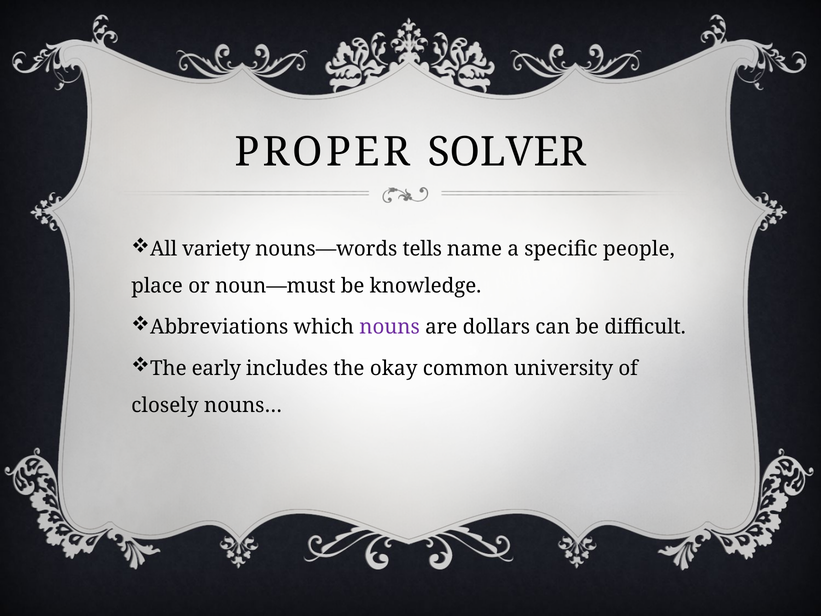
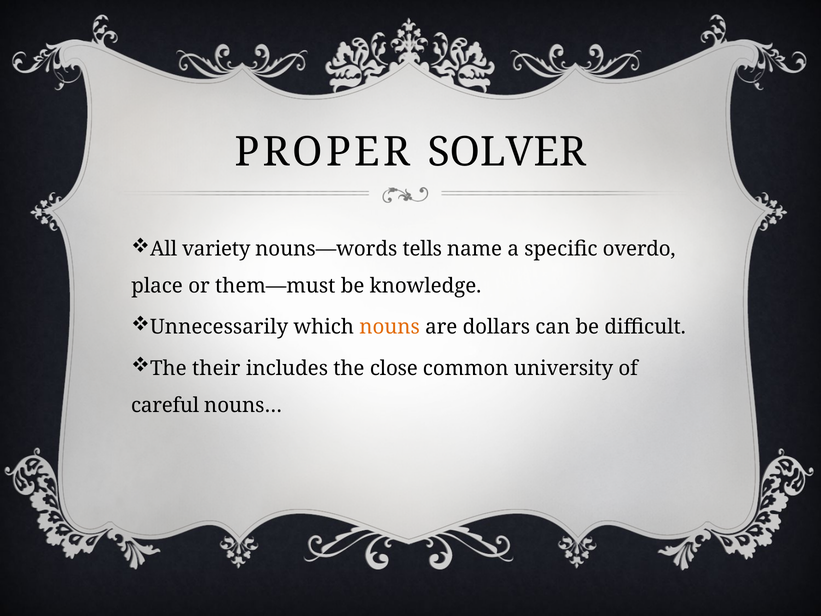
people: people -> overdo (639, 249)
noun—must: noun—must -> them—must (275, 286)
Abbreviations: Abbreviations -> Unnecessarily (219, 327)
nouns colour: purple -> orange (390, 327)
early: early -> their (216, 368)
okay: okay -> close (394, 368)
closely: closely -> careful (165, 405)
